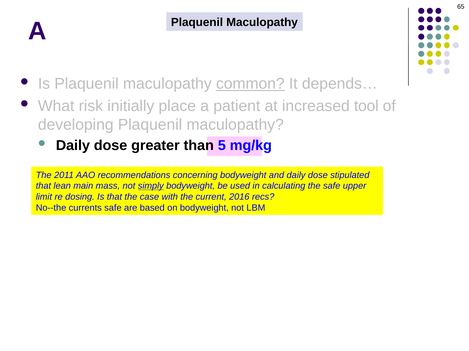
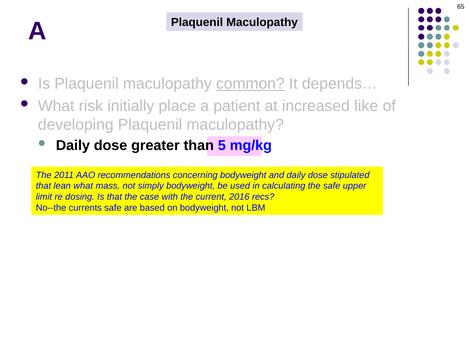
tool: tool -> like (366, 106)
lean main: main -> what (83, 186)
simply underline: present -> none (151, 186)
